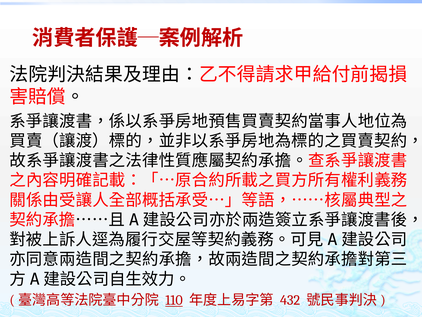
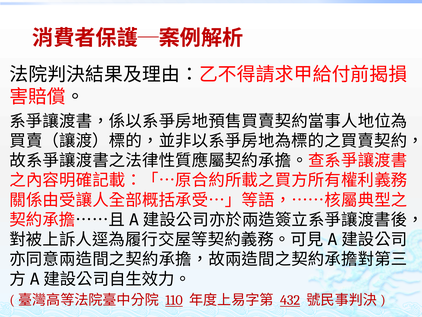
432 underline: none -> present (290, 300)
